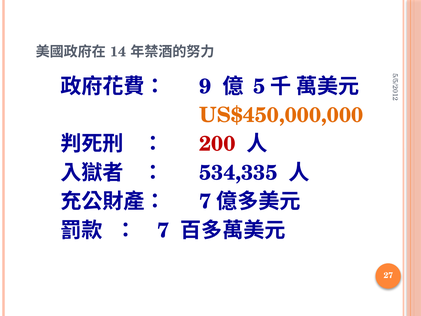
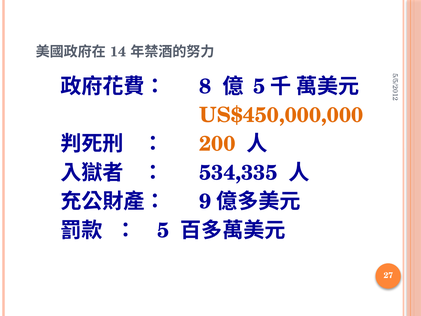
9: 9 -> 8 (205, 86)
200 colour: red -> orange (217, 144)
7: 7 -> 9 (205, 201)
7: 7 -> 5 (163, 230)
